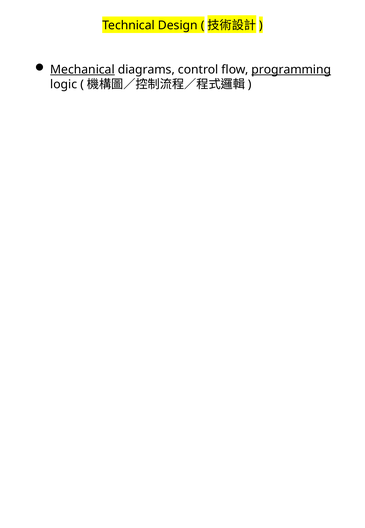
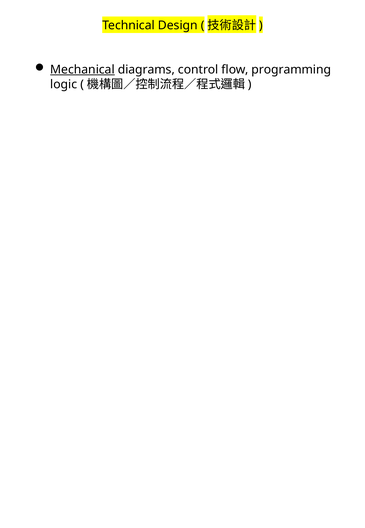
programming underline: present -> none (291, 70)
